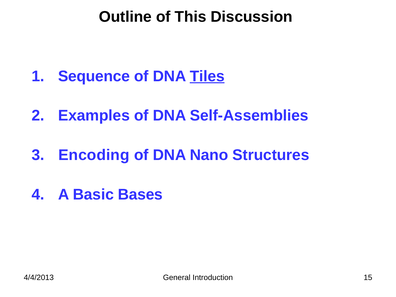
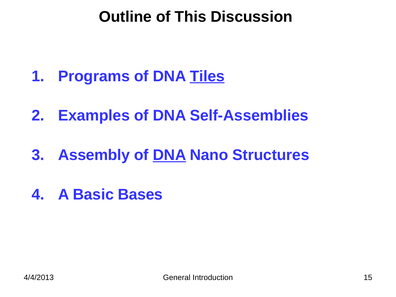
Sequence: Sequence -> Programs (94, 76)
Encoding: Encoding -> Assembly (94, 155)
DNA underline: none -> present (169, 155)
